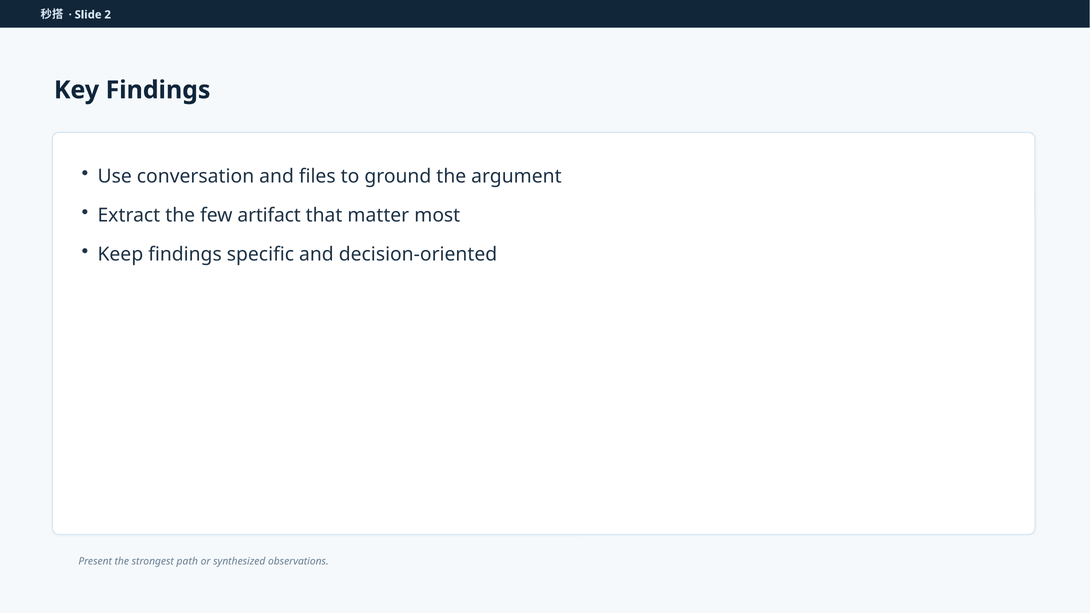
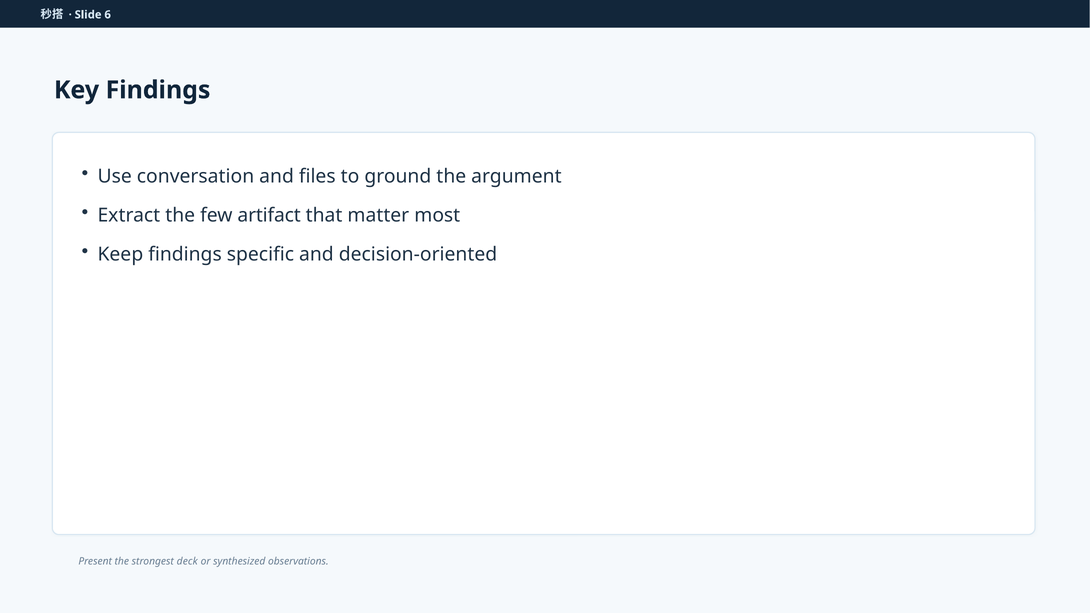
2: 2 -> 6 (108, 15)
path: path -> deck (187, 561)
